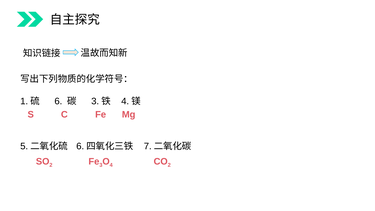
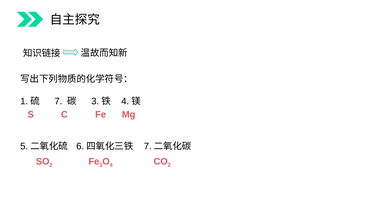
6: 6 -> 7 (58, 101)
